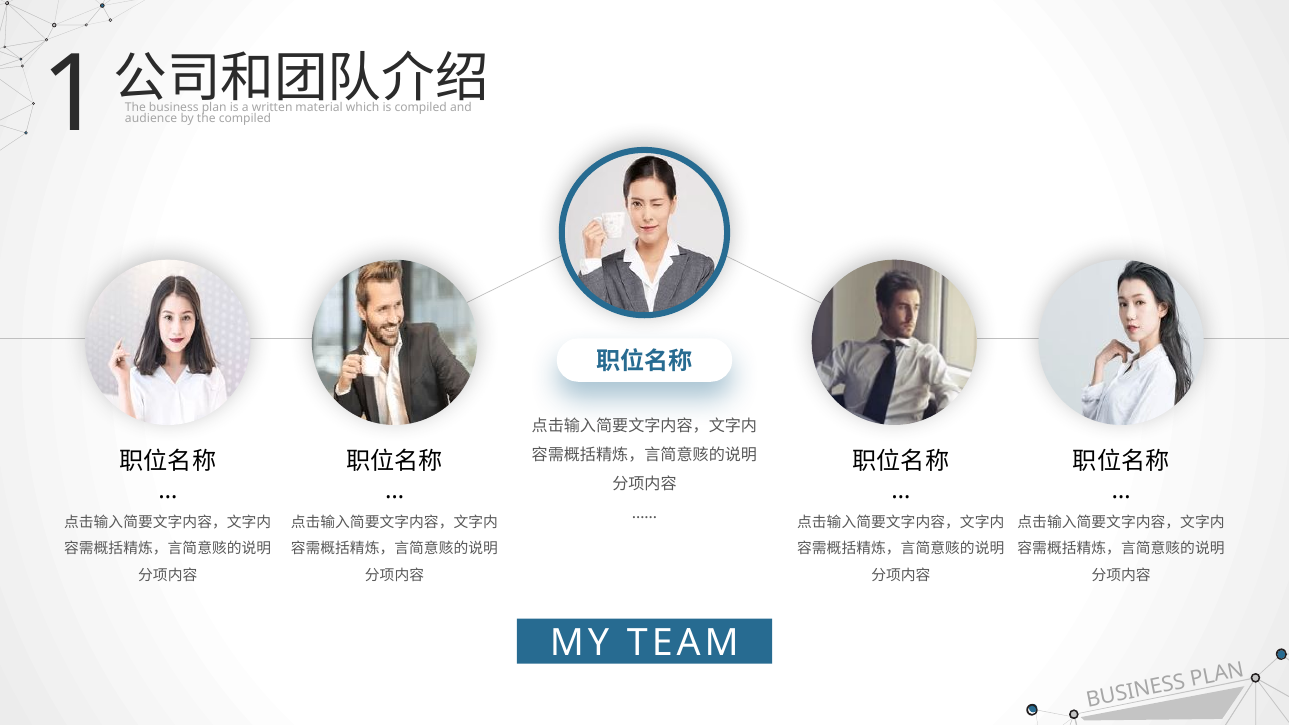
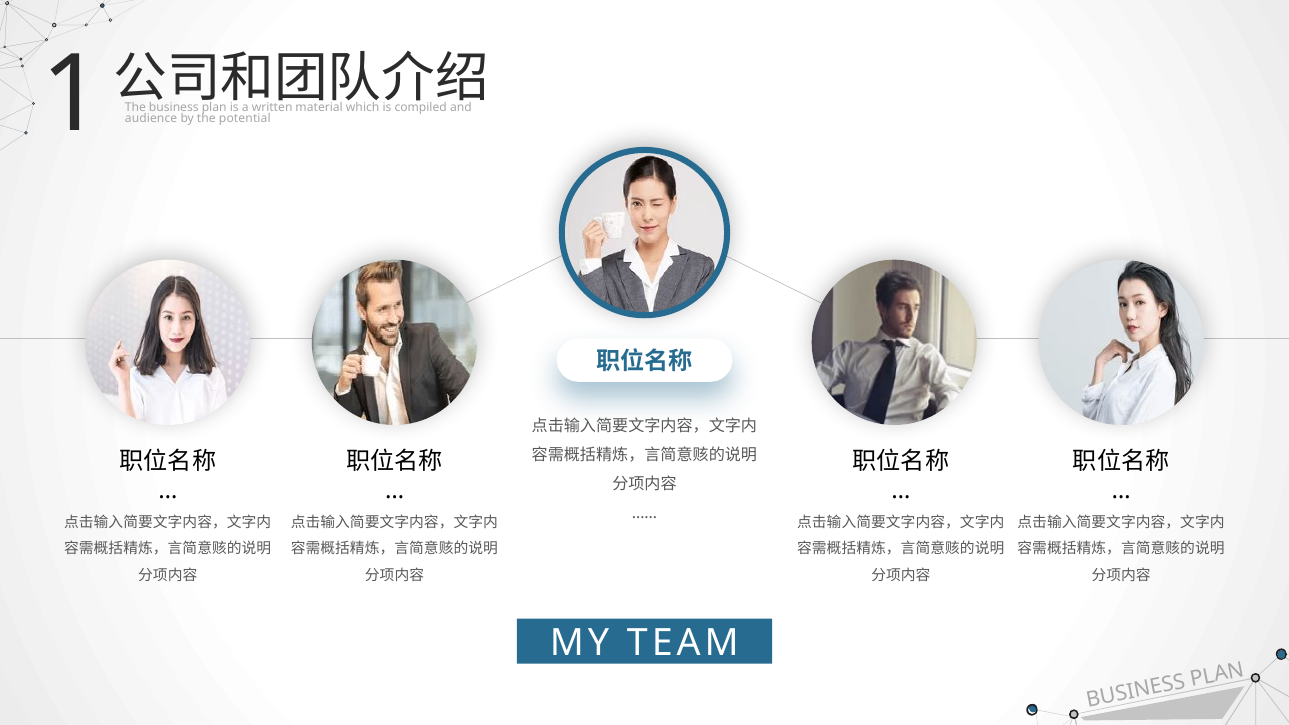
the compiled: compiled -> potential (245, 119)
